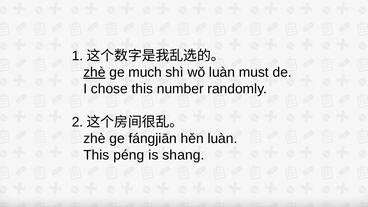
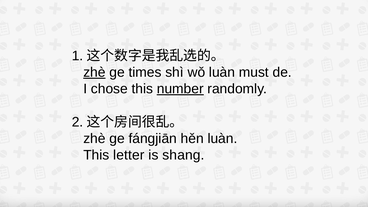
much: much -> times (145, 72)
number underline: none -> present (180, 89)
péng: péng -> letter (129, 155)
